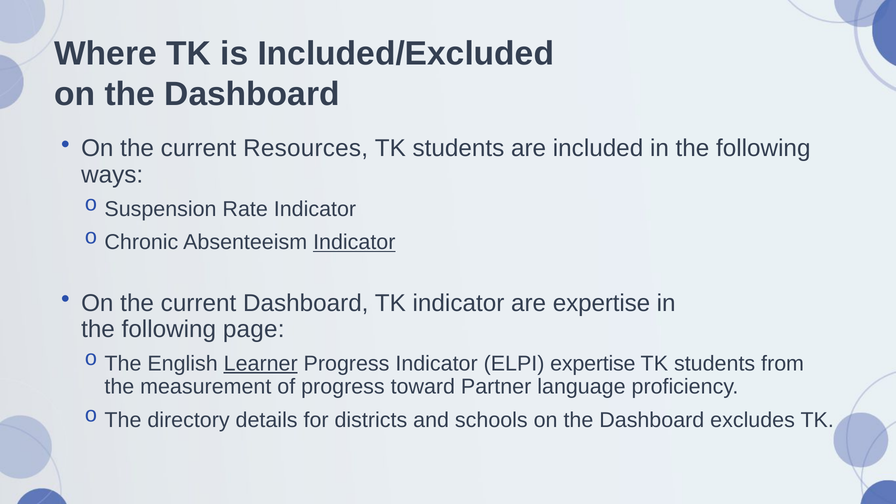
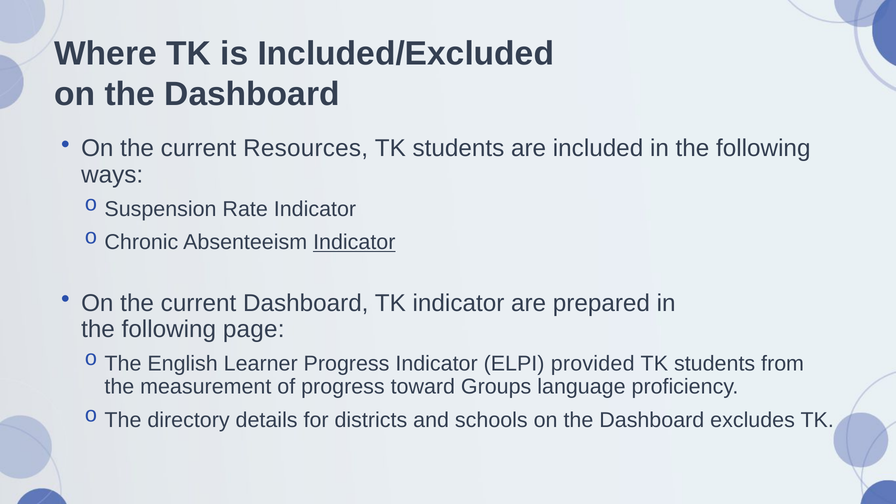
are expertise: expertise -> prepared (601, 303)
Learner underline: present -> none (261, 364)
ELPI expertise: expertise -> provided (593, 364)
Partner: Partner -> Groups (496, 387)
